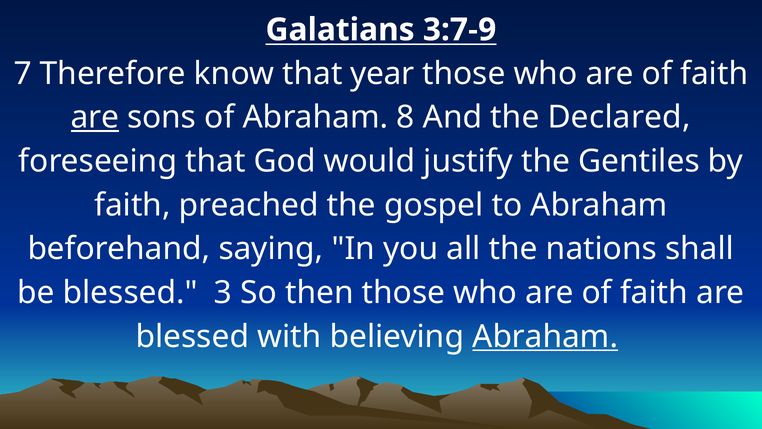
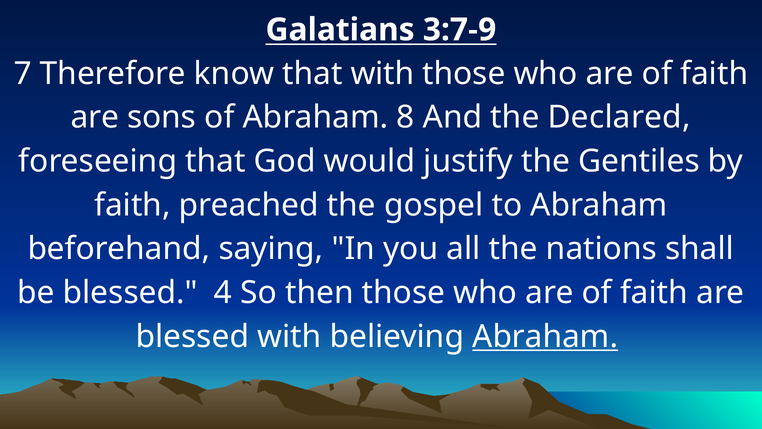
that year: year -> with (382, 74)
are underline: present -> none (95, 117)
3: 3 -> 4 (223, 292)
